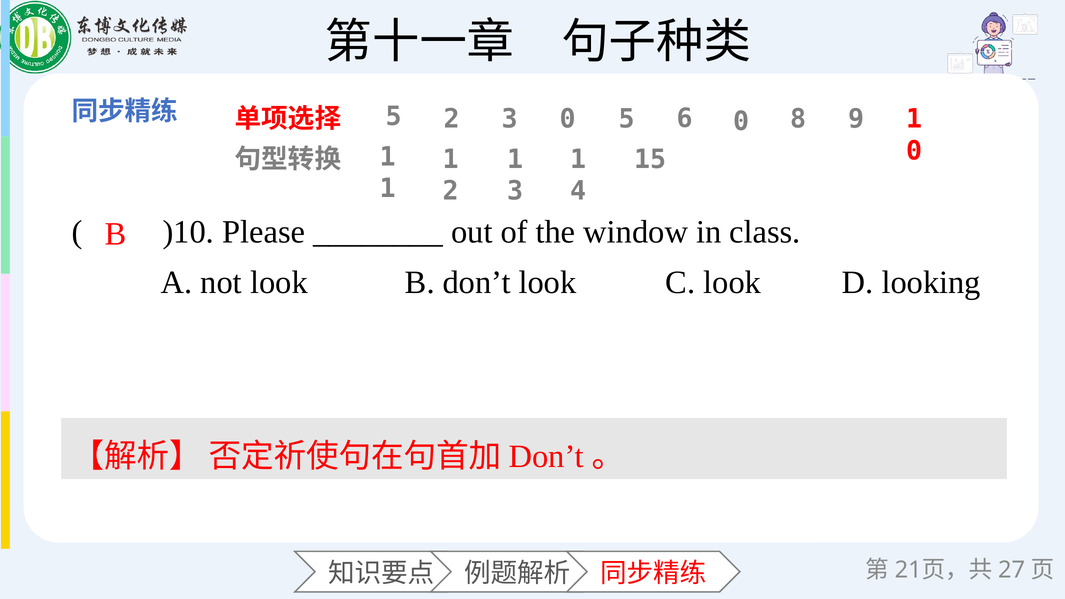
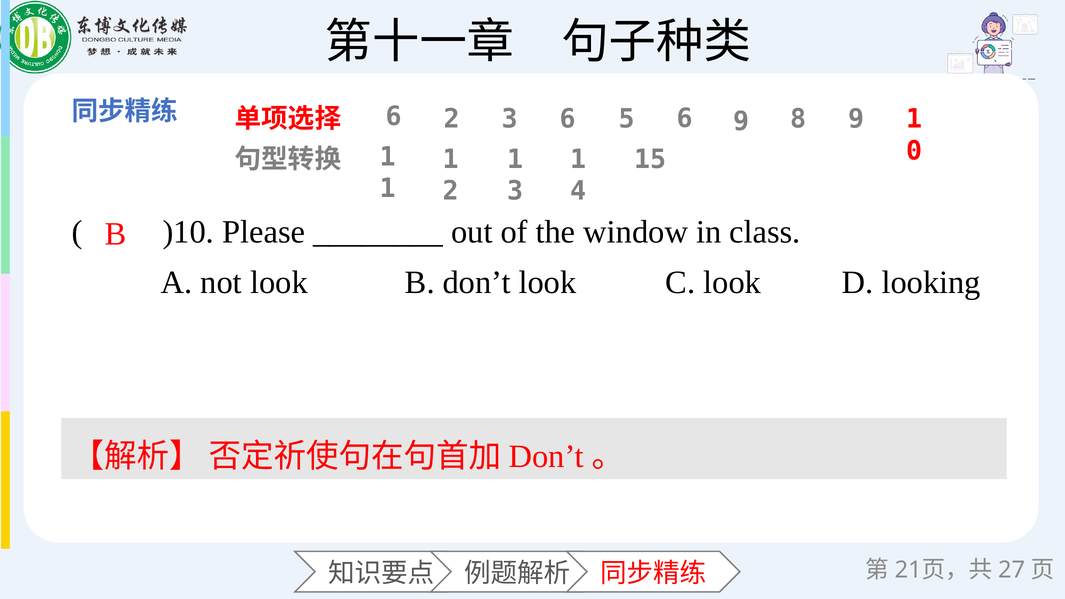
5: 5 -> 6 (394, 116)
3 0: 0 -> 6 (568, 119)
6 0: 0 -> 9 (741, 121)
